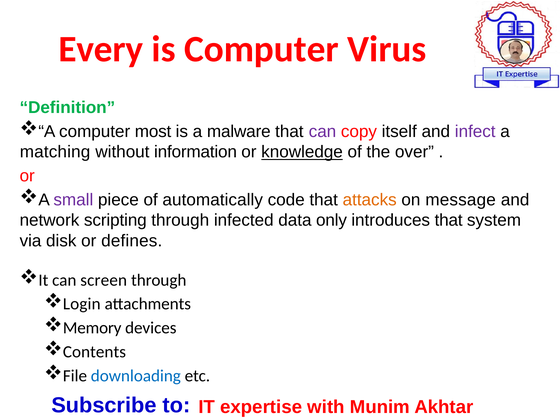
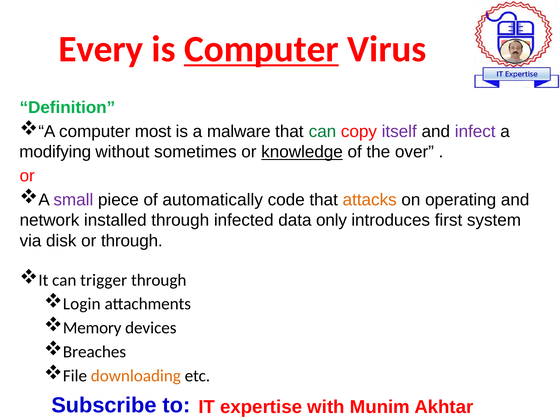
Computer underline: none -> present (261, 49)
can colour: purple -> green (322, 131)
itself colour: black -> purple (399, 131)
matching: matching -> modifying (55, 152)
information: information -> sometimes (195, 152)
message: message -> operating (461, 200)
scripting: scripting -> installed (115, 220)
introduces that: that -> first (449, 220)
or defines: defines -> through (132, 241)
screen: screen -> trigger (104, 280)
Contents: Contents -> Breaches (94, 352)
downloading colour: blue -> orange (136, 376)
